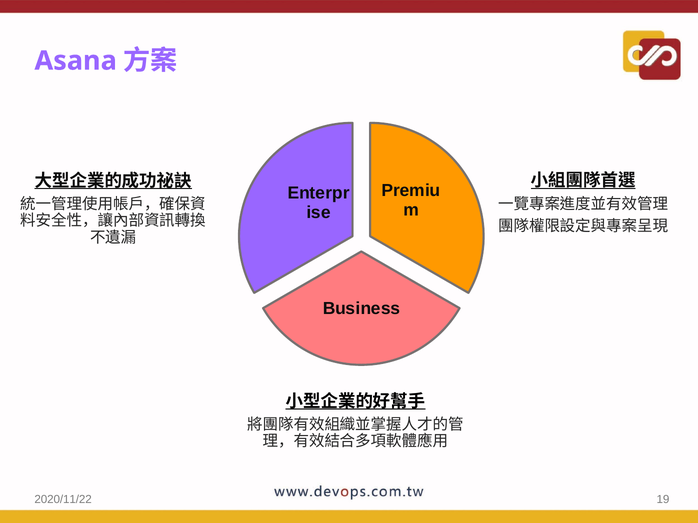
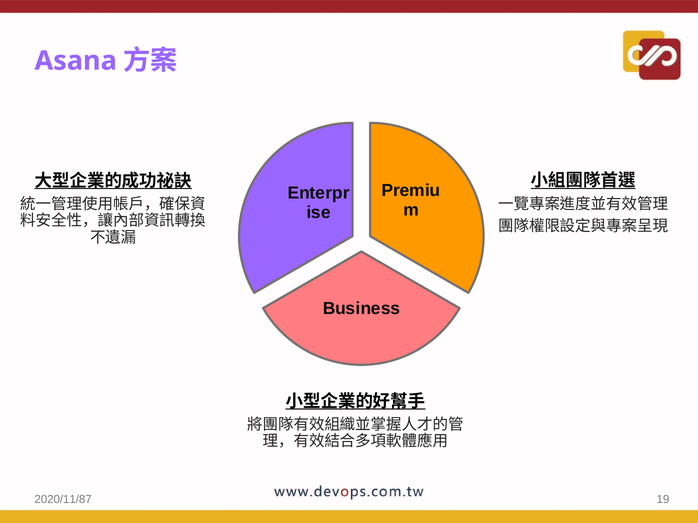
2020/11/22: 2020/11/22 -> 2020/11/87 (63, 500)
